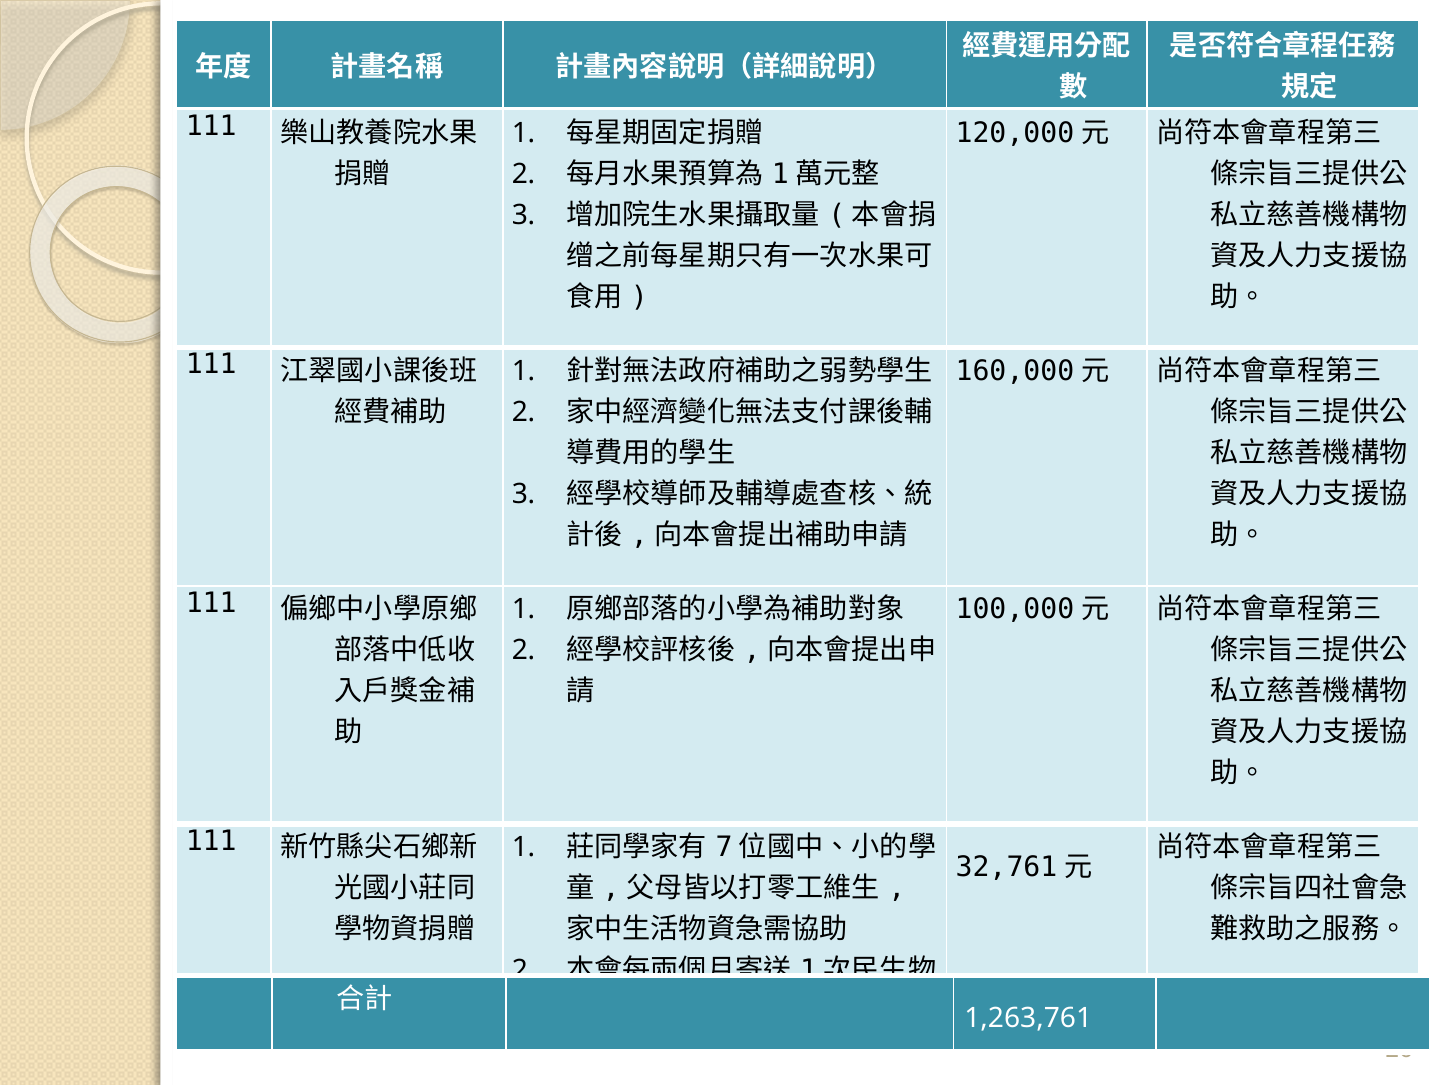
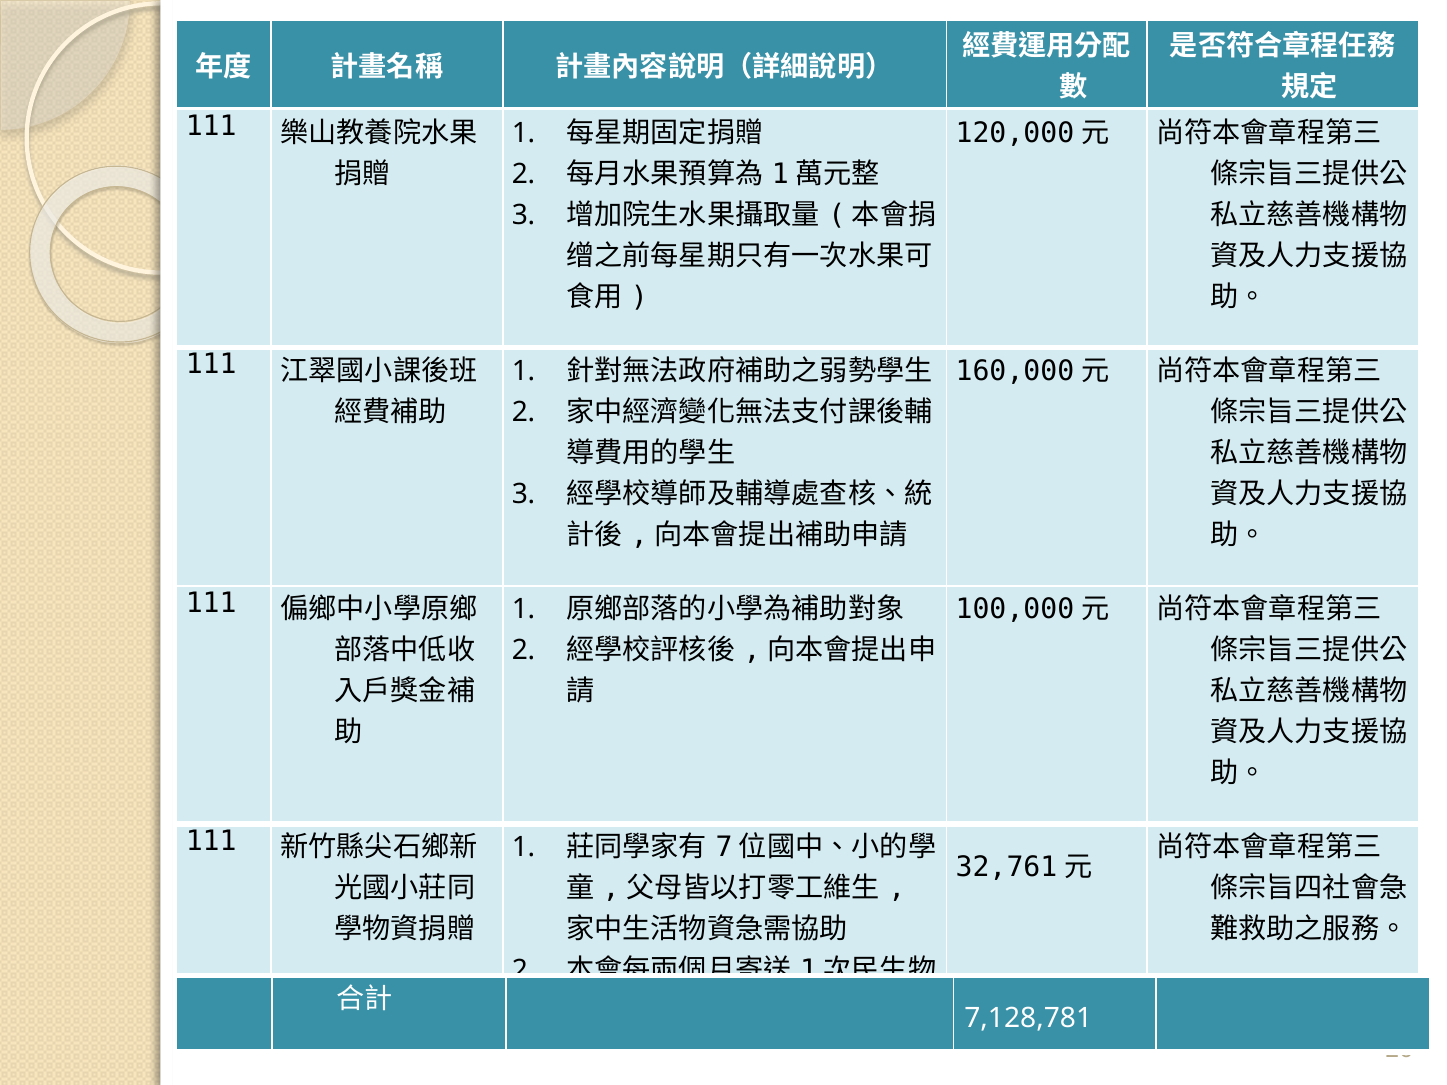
1,263,761: 1,263,761 -> 7,128,781 (1028, 1018)
